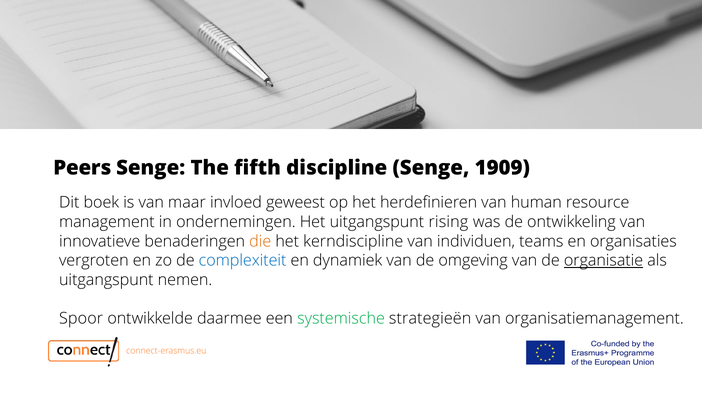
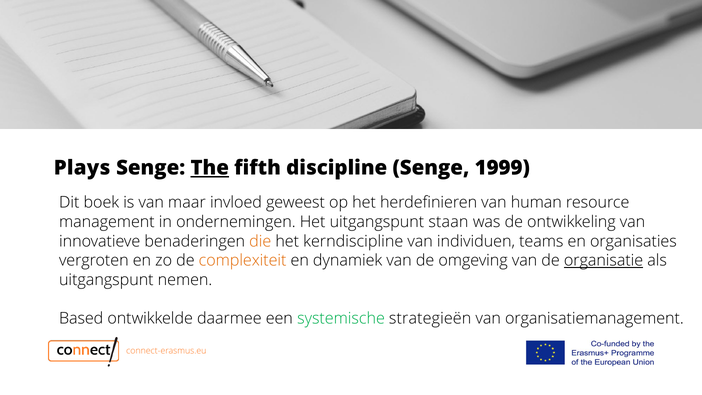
Peers: Peers -> Plays (82, 168)
The underline: none -> present (210, 168)
1909: 1909 -> 1999 (502, 168)
rising: rising -> staan (448, 222)
complexiteit colour: blue -> orange (243, 260)
Spoor: Spoor -> Based (81, 318)
